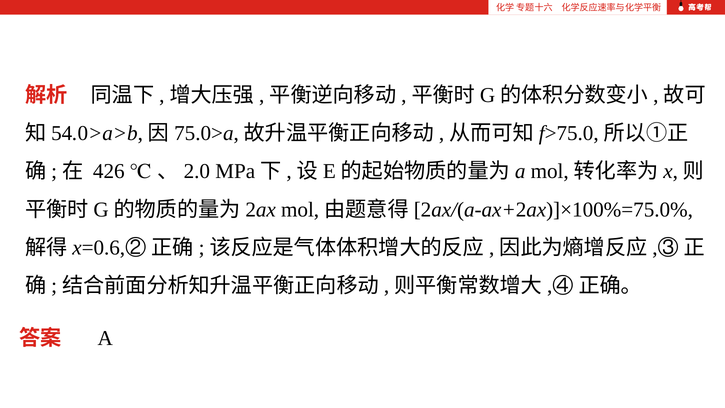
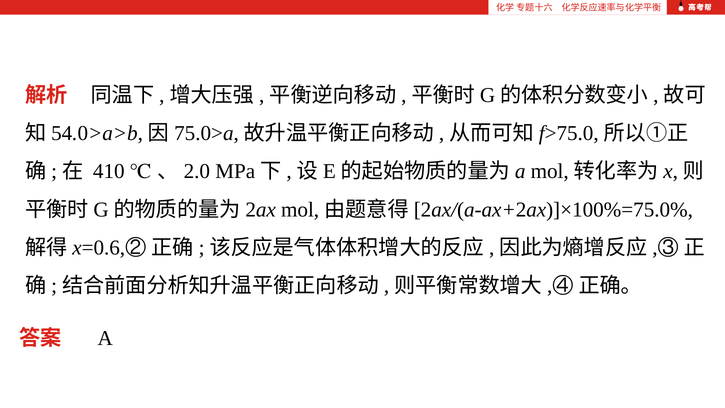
426: 426 -> 410 (109, 171)
